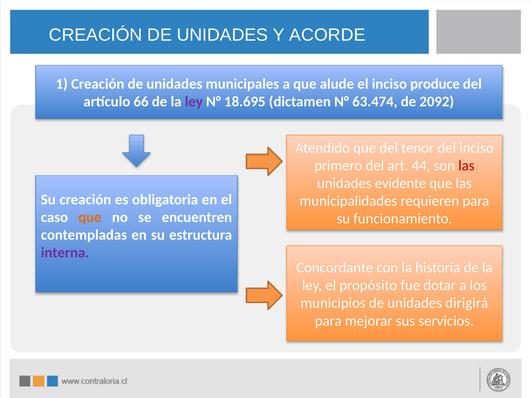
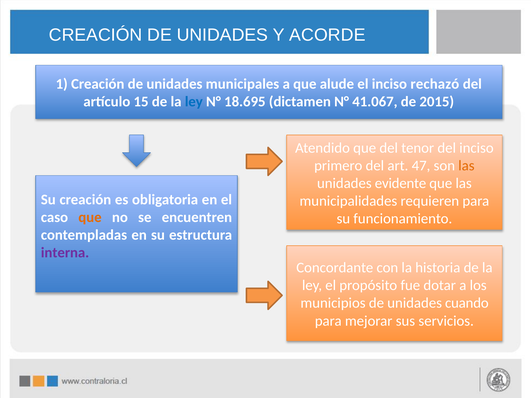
produce: produce -> rechazó (435, 84)
66: 66 -> 15 (141, 102)
ley colour: purple -> blue (194, 102)
63.474: 63.474 -> 41.067 (375, 102)
2092: 2092 -> 2015 (437, 102)
44: 44 -> 47 (421, 166)
las colour: red -> orange (466, 166)
dirigirá: dirigirá -> cuando (467, 303)
